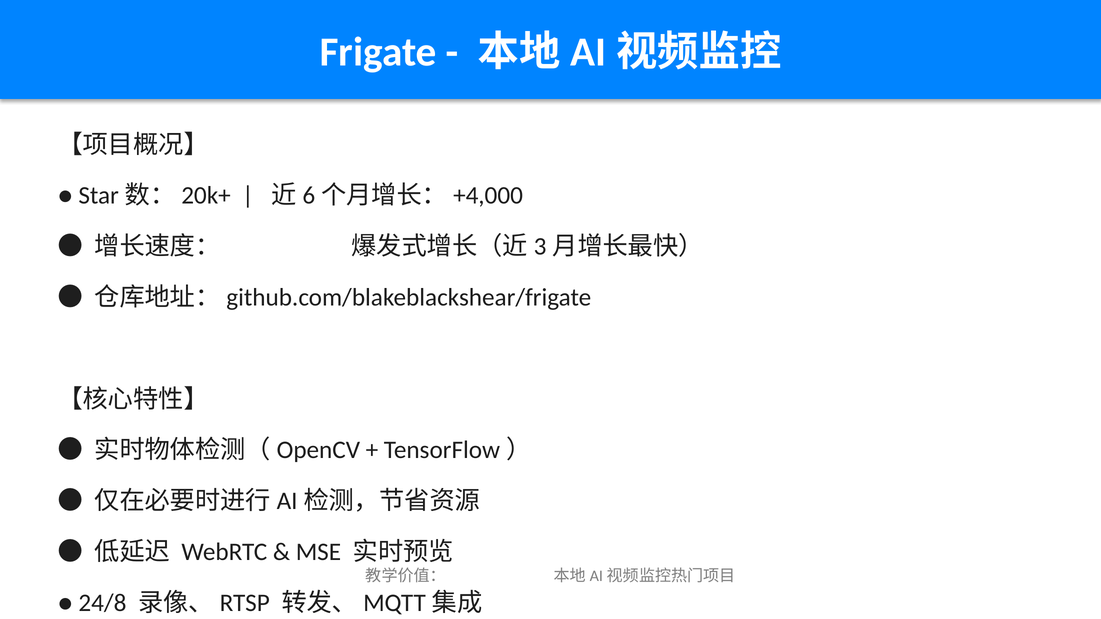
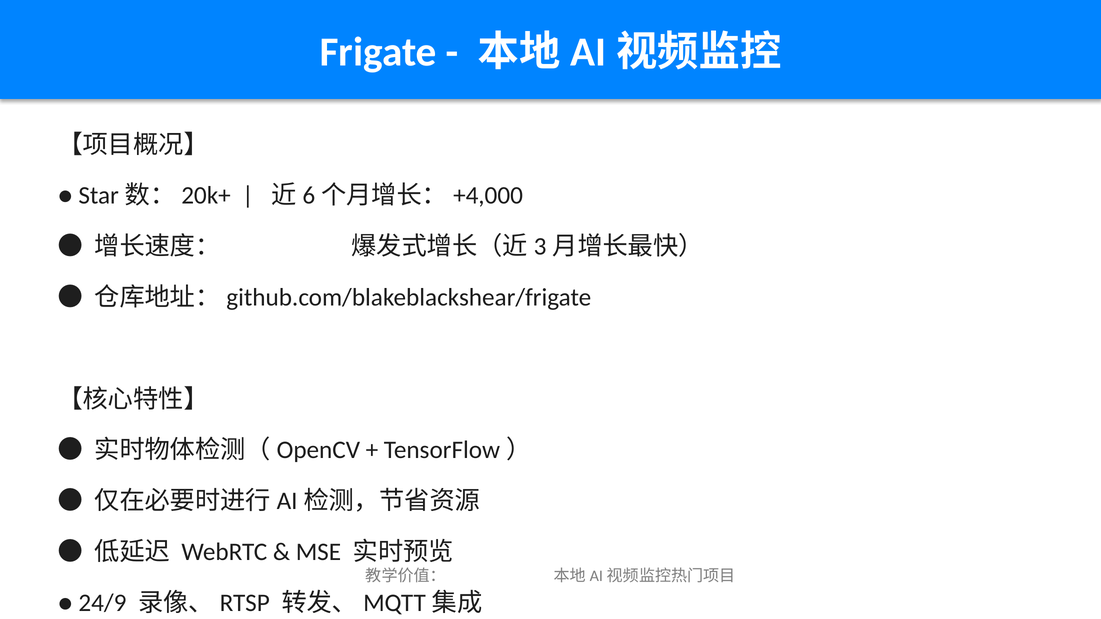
24/8: 24/8 -> 24/9 (102, 603)
